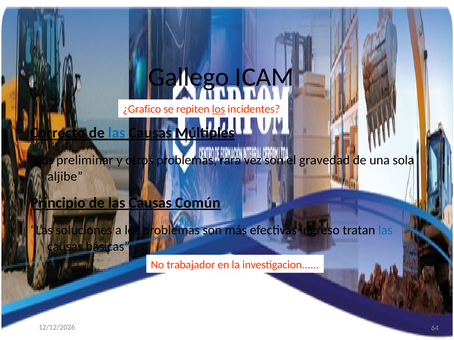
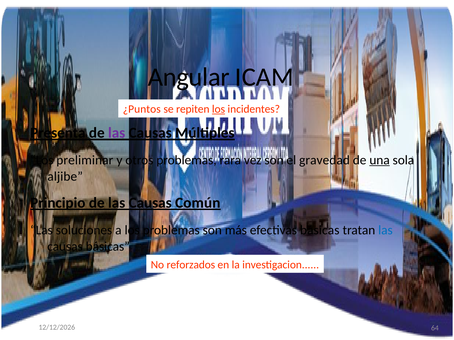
Gallego: Gallego -> Angular (189, 77)
¿Grafico: ¿Grafico -> ¿Puntos (142, 109)
Correcto: Correcto -> Presenta (58, 133)
las colour: blue -> purple (117, 133)
una underline: none -> present (380, 160)
efectivas ingreso: ingreso -> básicas (320, 230)
trabajador: trabajador -> reforzados (191, 265)
